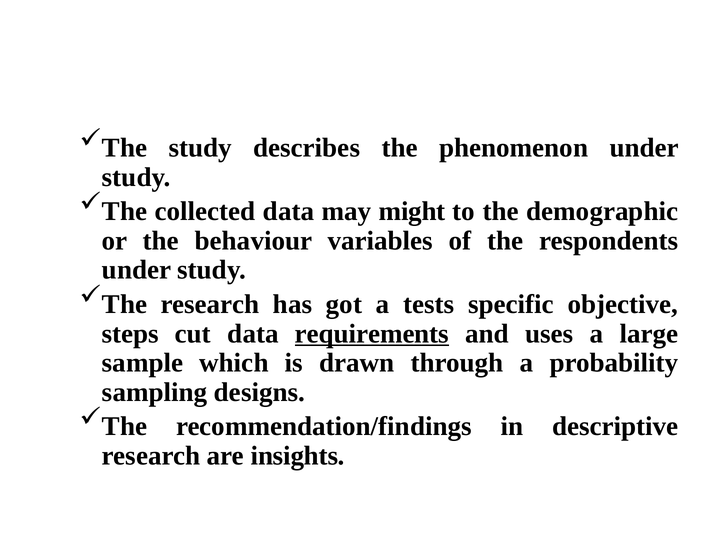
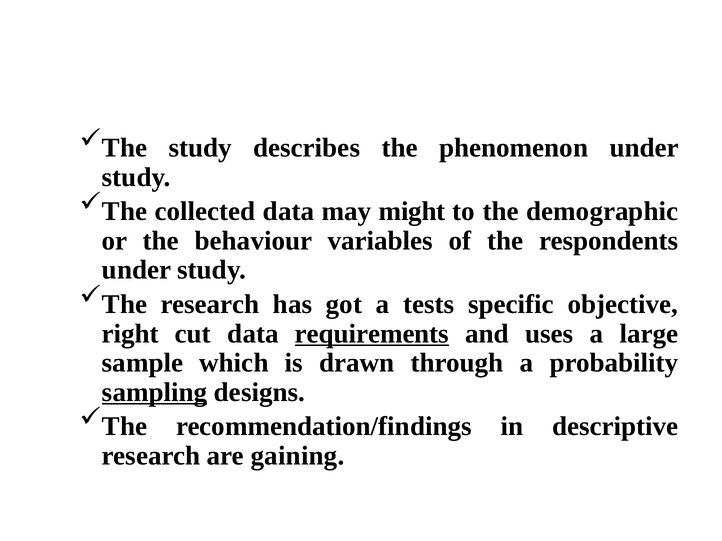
steps: steps -> right (130, 334)
sampling underline: none -> present (155, 392)
insights: insights -> gaining (298, 456)
